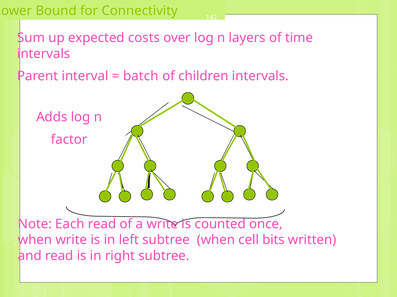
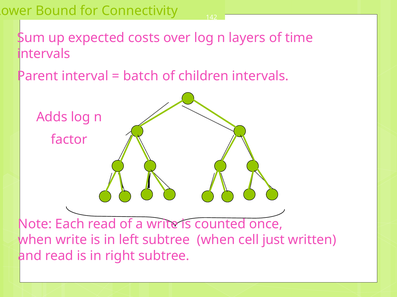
bits: bits -> just (274, 240)
